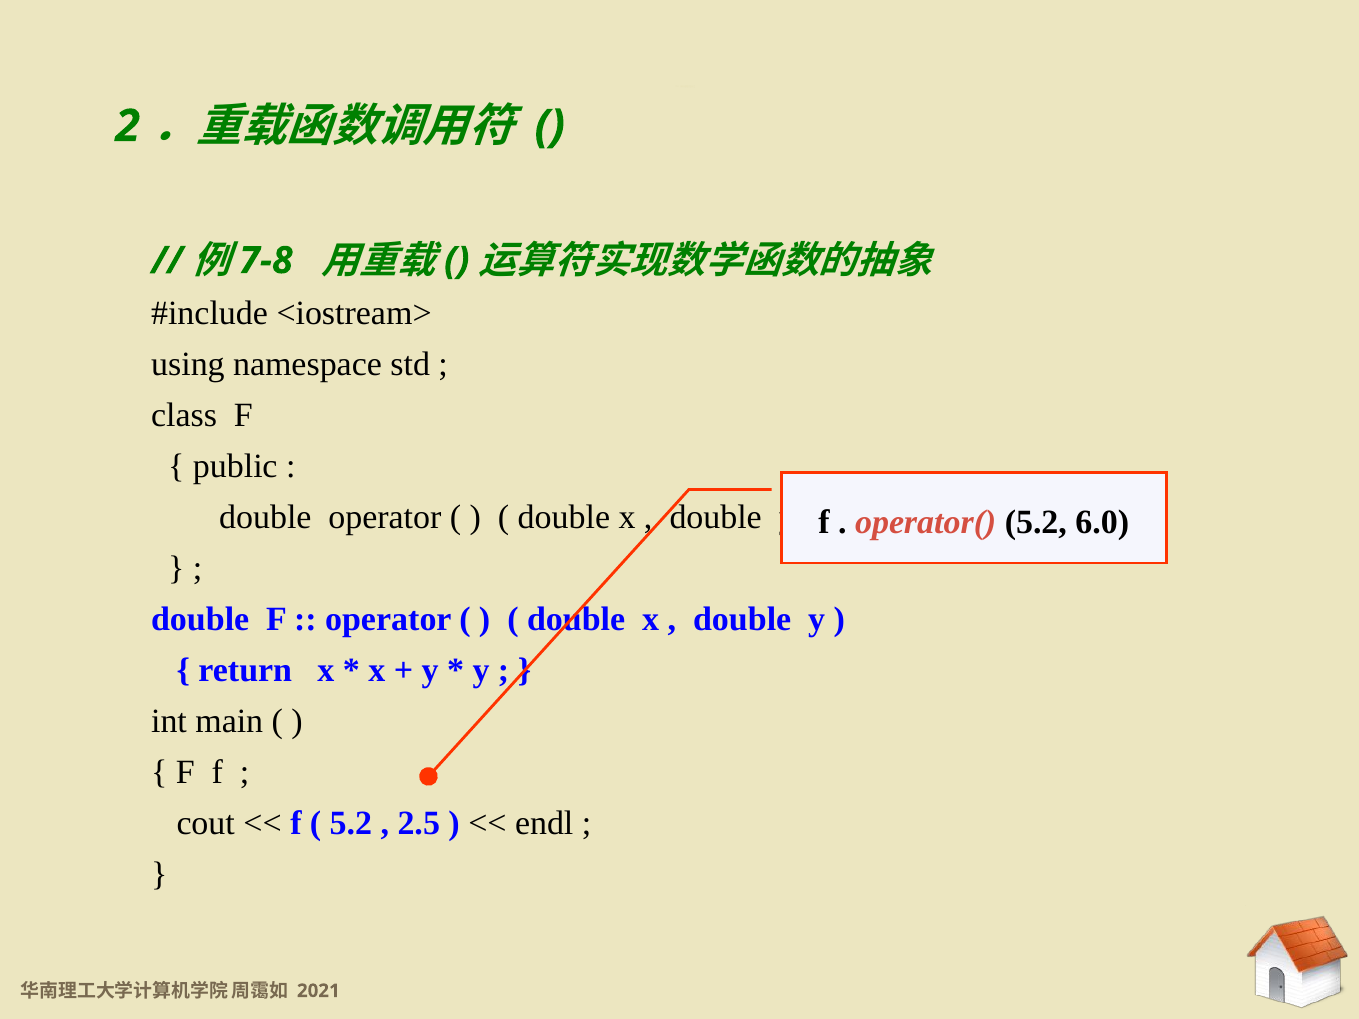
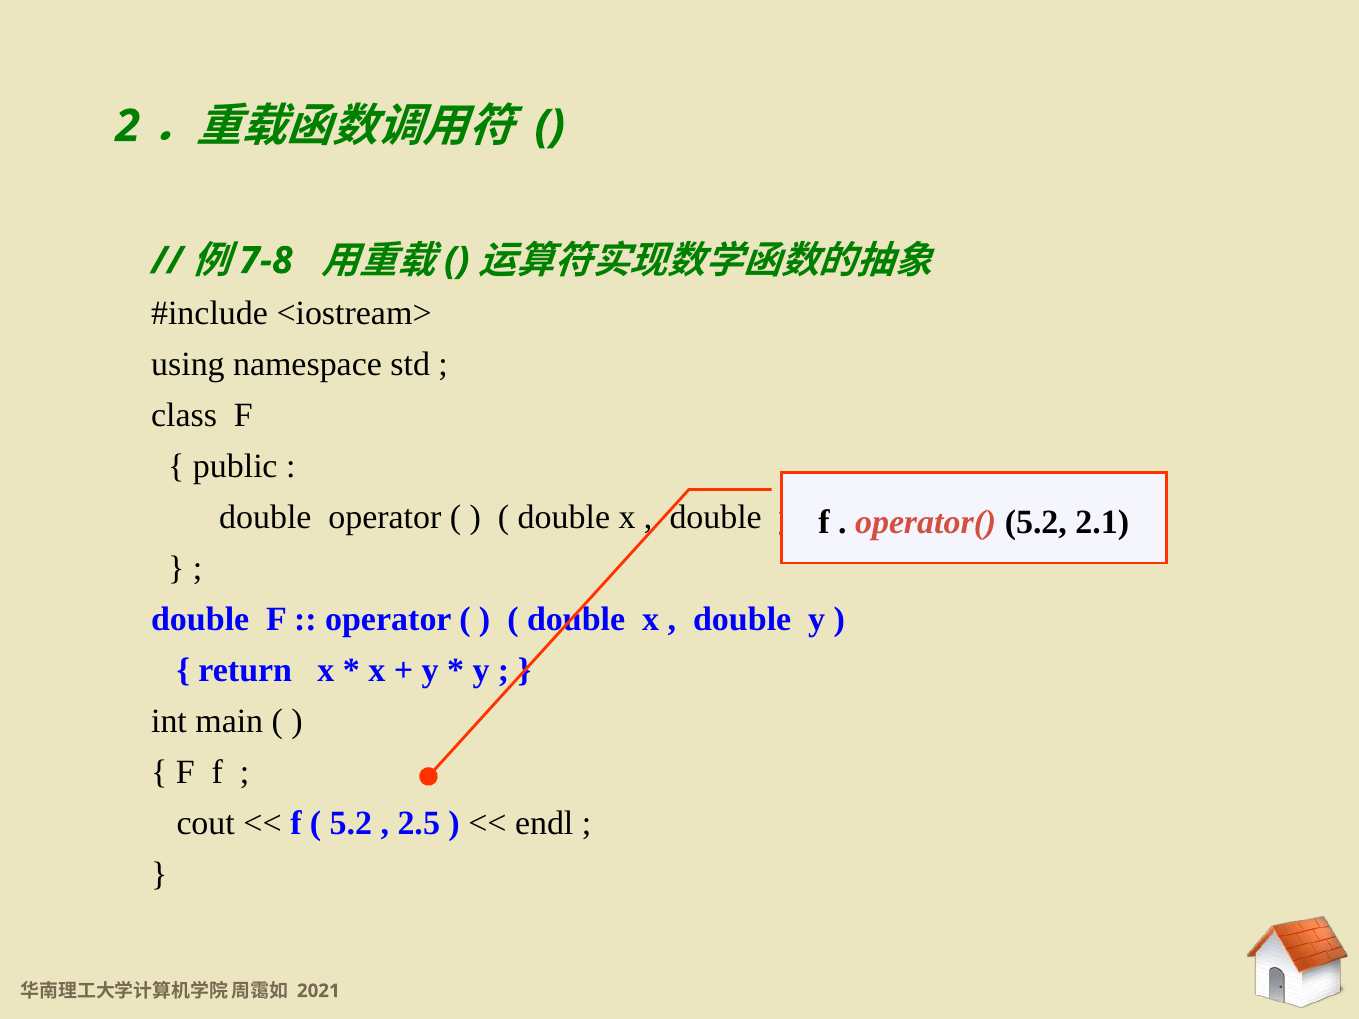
6.0: 6.0 -> 2.1 (1102, 522)
